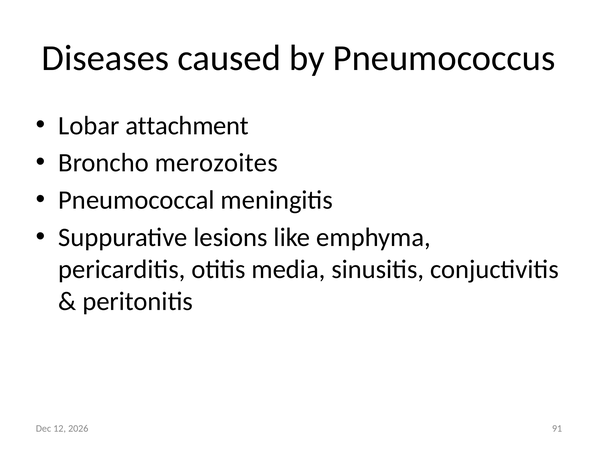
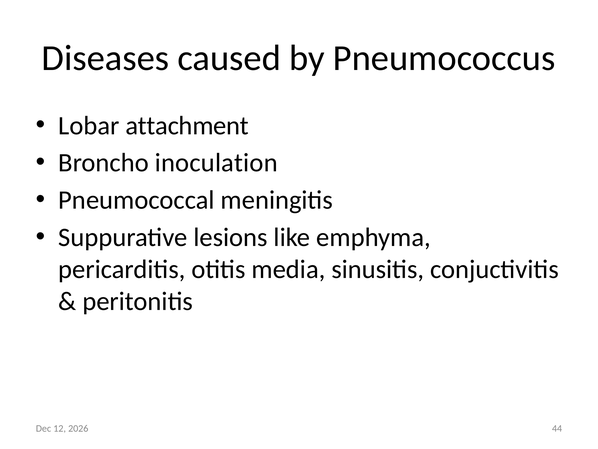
merozoites: merozoites -> inoculation (216, 163)
91: 91 -> 44 (557, 428)
